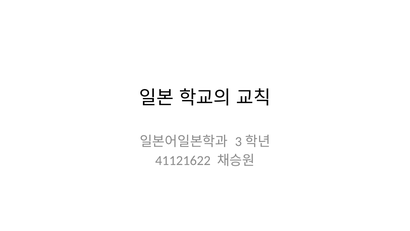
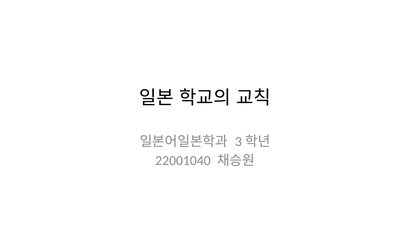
41121622: 41121622 -> 22001040 (183, 161)
